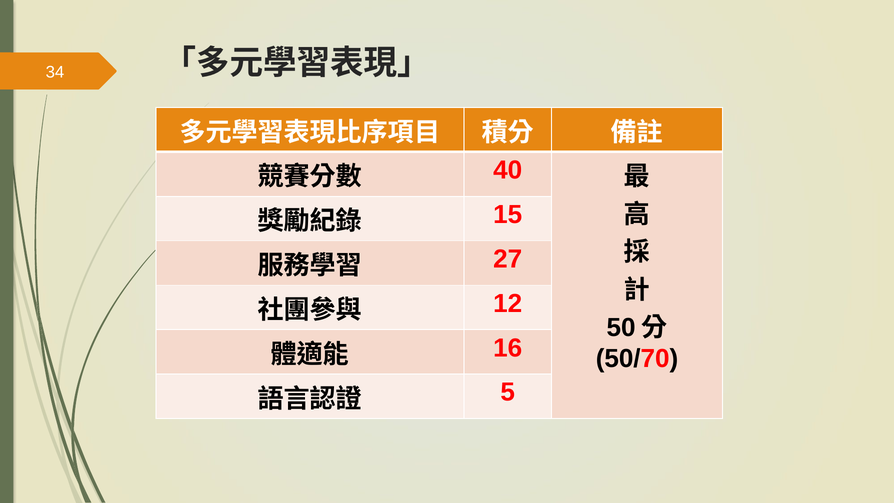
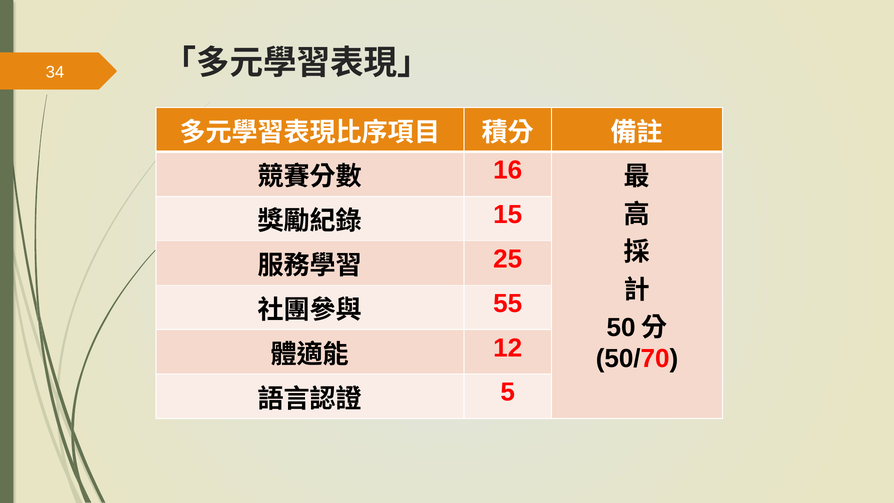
40: 40 -> 16 (508, 170)
27: 27 -> 25 (508, 259)
12: 12 -> 55 (508, 303)
16: 16 -> 12 (508, 348)
